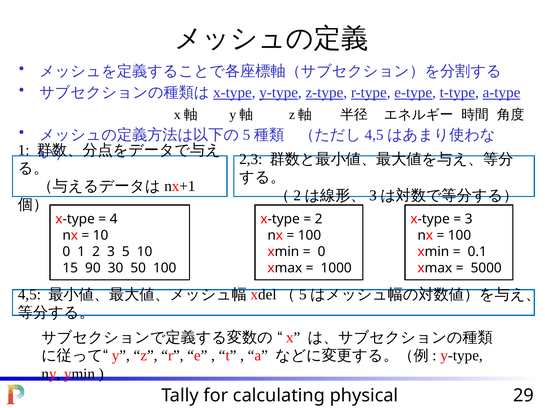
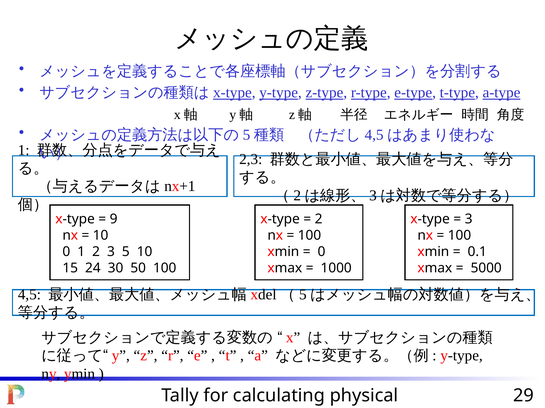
4: 4 -> 9 (114, 219)
90: 90 -> 24 (93, 268)
